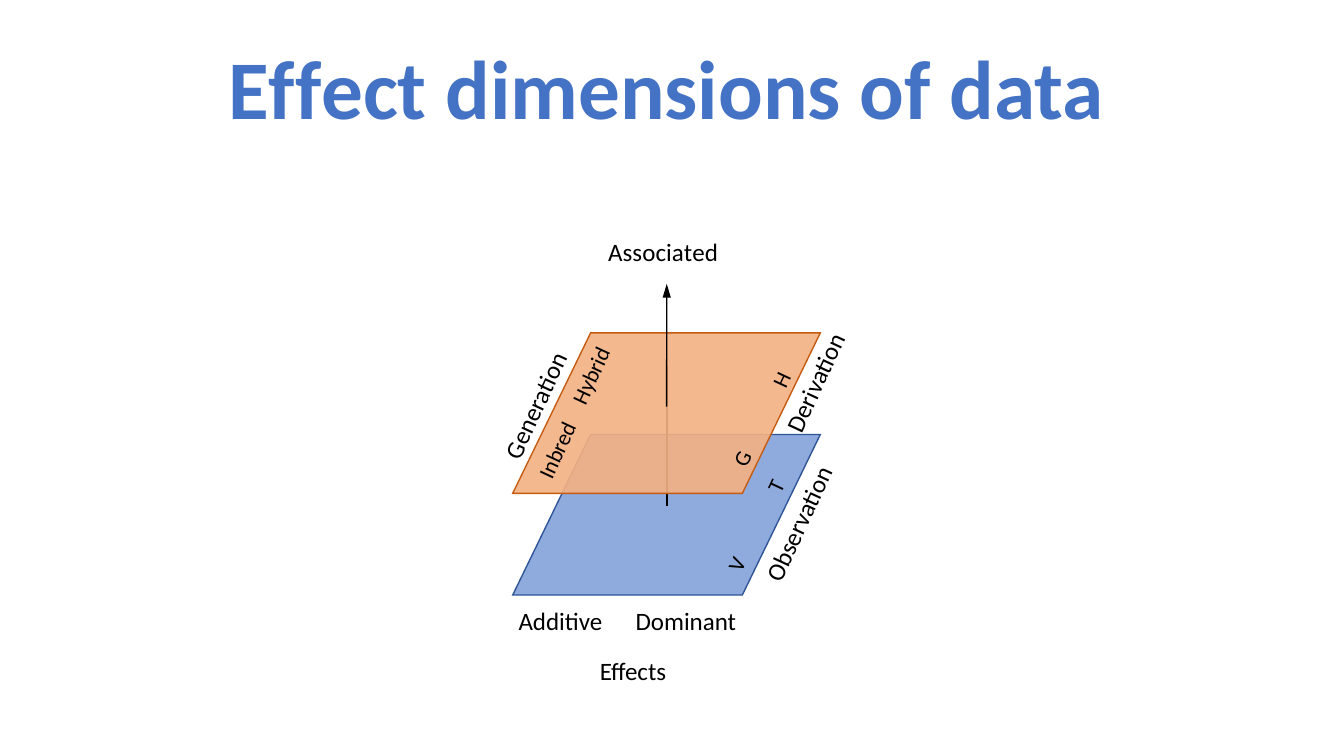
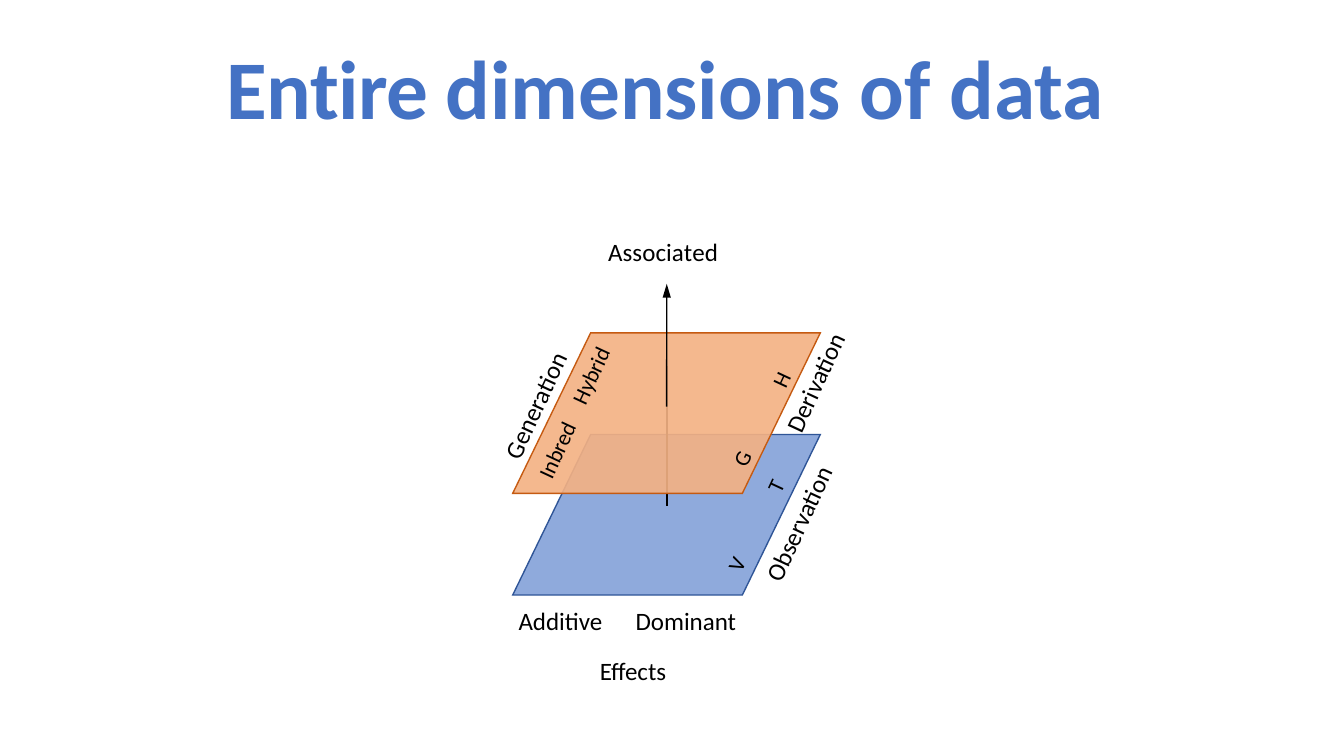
Effect: Effect -> Entire (328, 92)
